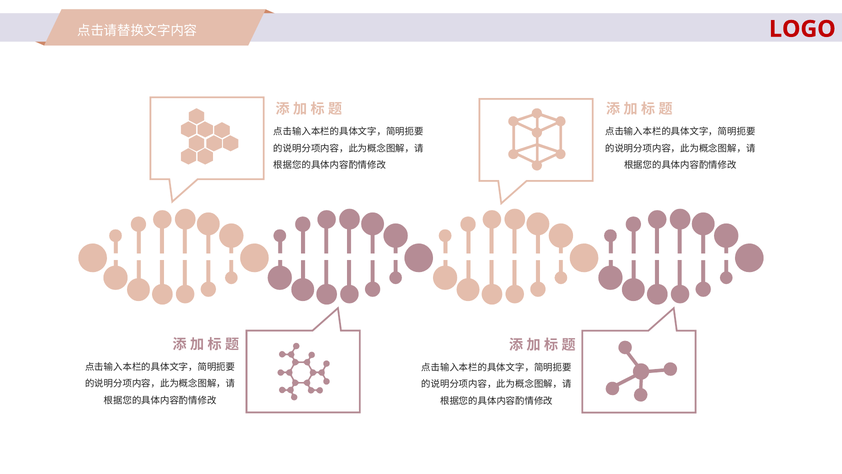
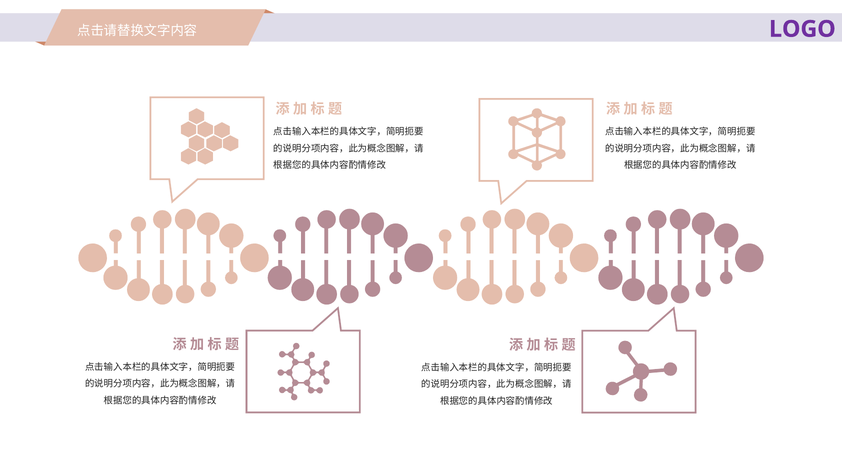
LOGO colour: red -> purple (802, 29)
